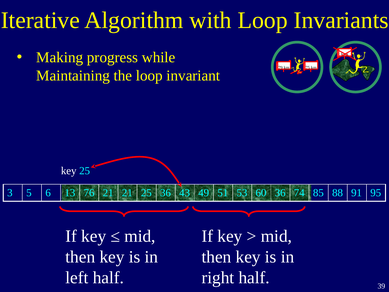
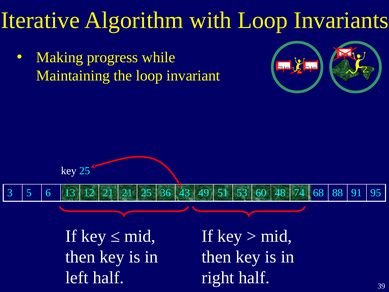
76: 76 -> 12 (89, 193)
60 36: 36 -> 48 (280, 193)
85: 85 -> 68 (318, 193)
